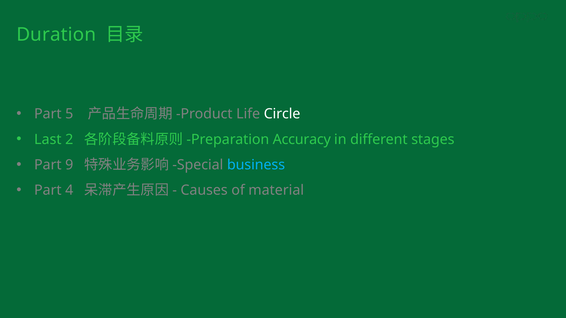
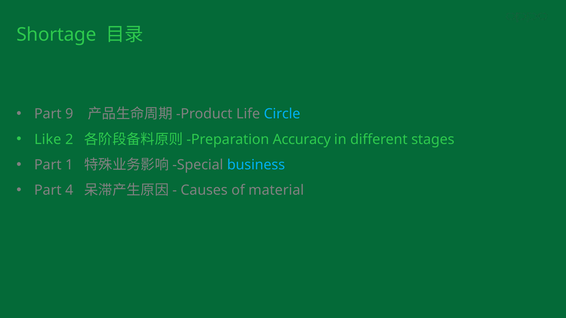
Duration: Duration -> Shortage (56, 35)
5: 5 -> 9 (69, 114)
Circle colour: white -> light blue (282, 114)
Last: Last -> Like (48, 140)
9: 9 -> 1 (69, 165)
